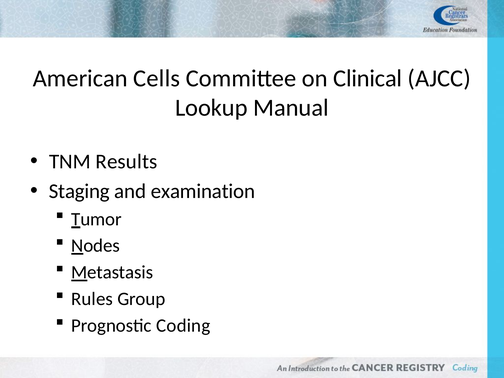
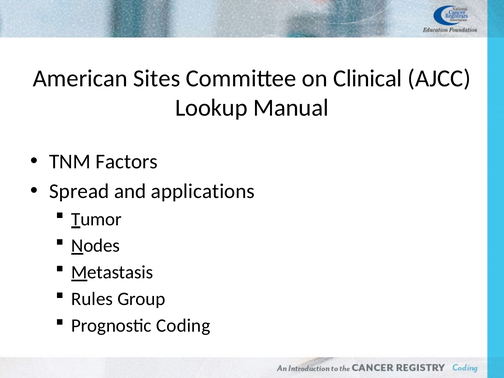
Cells: Cells -> Sites (157, 78)
Results: Results -> Factors (127, 162)
Staging: Staging -> Spread (79, 191)
examination: examination -> applications (203, 191)
